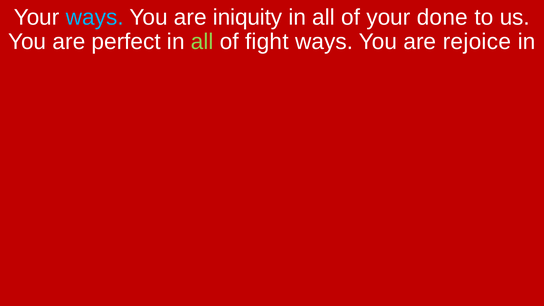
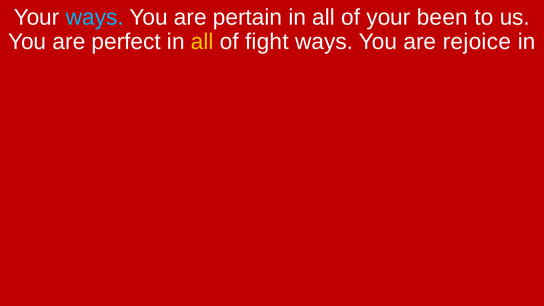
iniquity: iniquity -> pertain (248, 17)
done: done -> been (442, 17)
all colour: light green -> yellow (202, 42)
